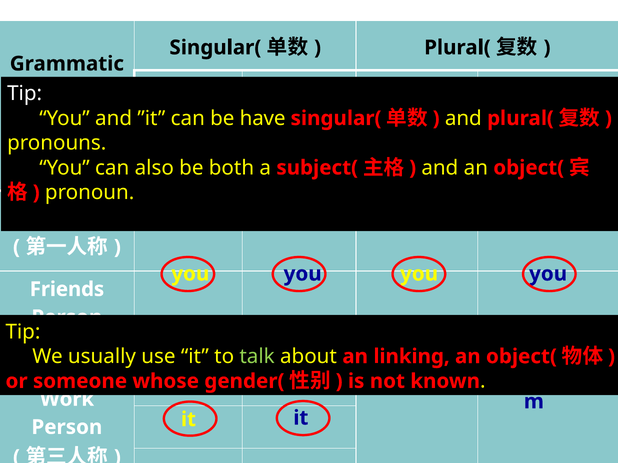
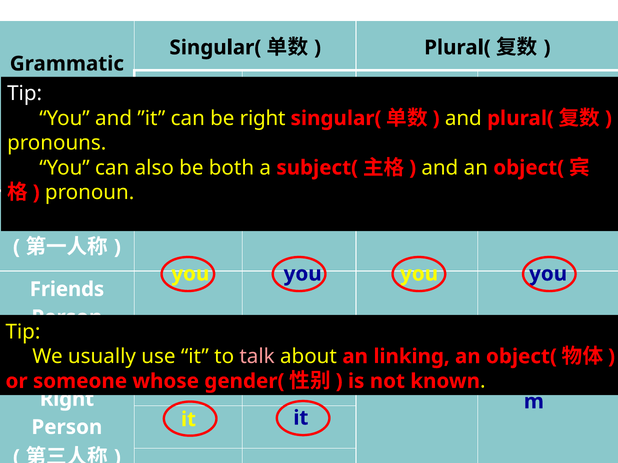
have: have -> right (263, 118)
talk colour: light green -> pink (257, 357)
Work: Work -> Right (67, 399)
